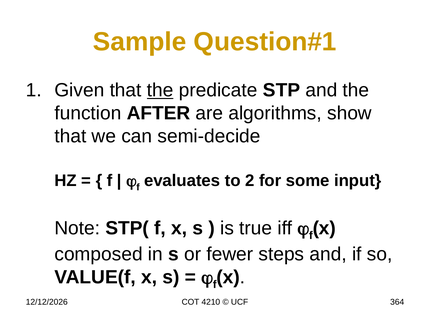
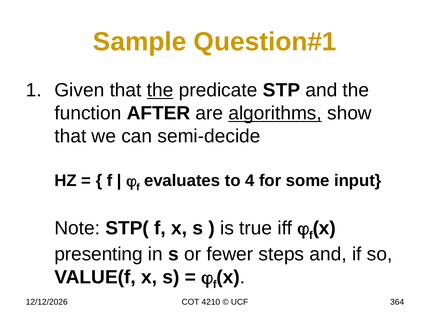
algorithms underline: none -> present (275, 113)
2: 2 -> 4 (250, 180)
composed: composed -> presenting (99, 254)
